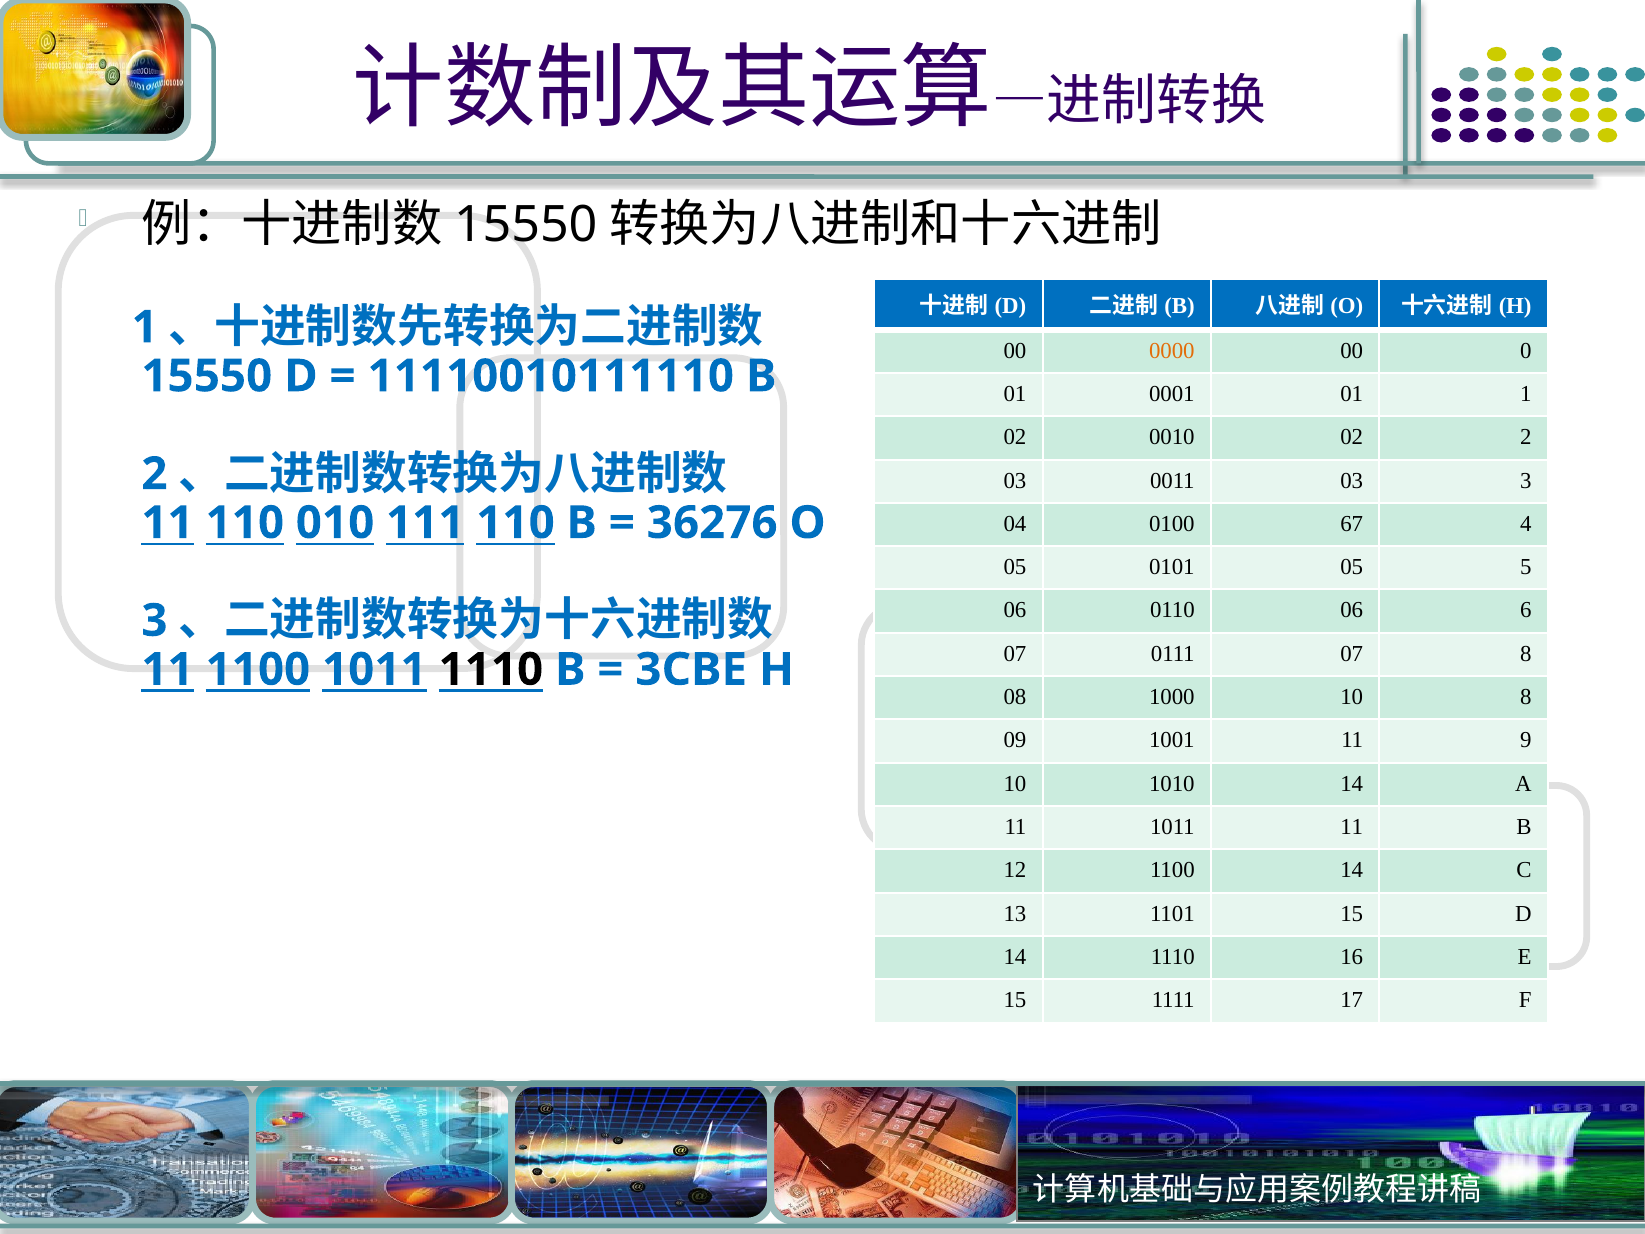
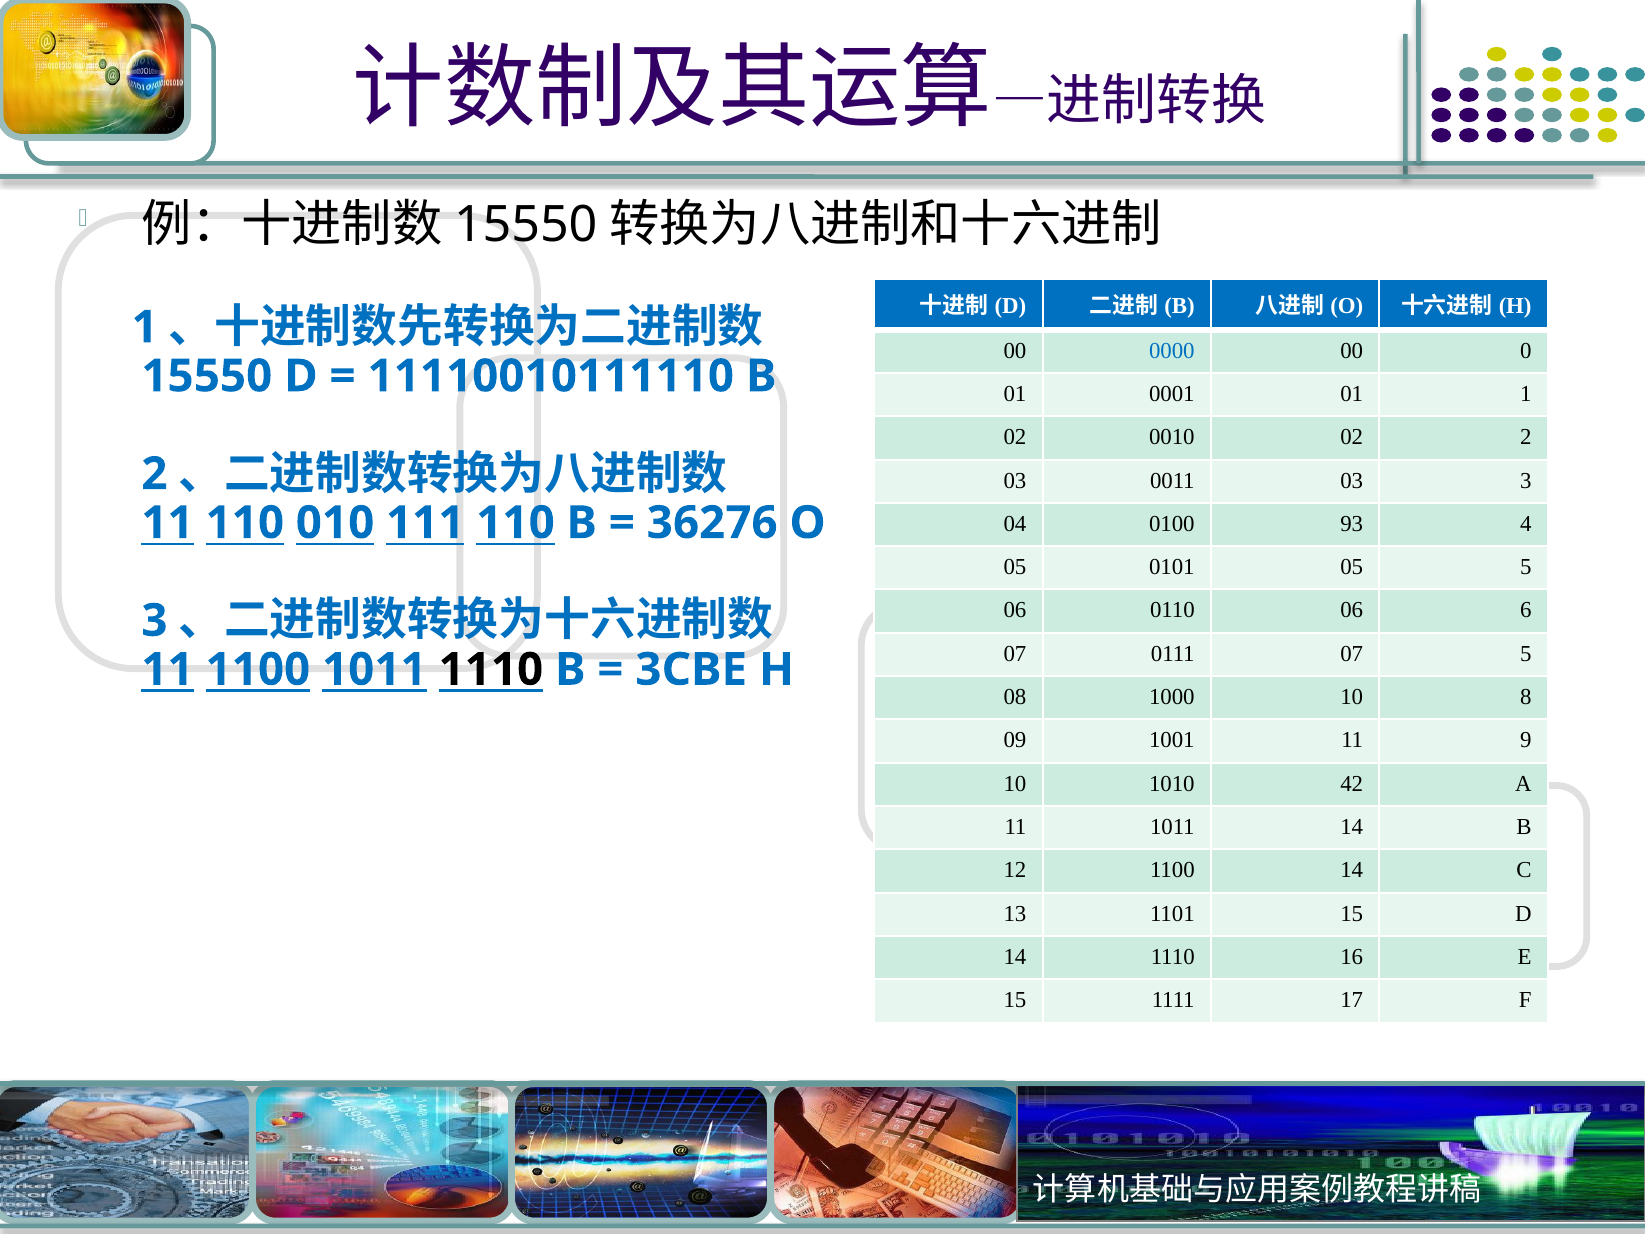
0000 colour: orange -> blue (1172, 350)
67: 67 -> 93 (1352, 524)
07 8: 8 -> 5 (1526, 654)
1010 14: 14 -> 42 (1352, 783)
1011 11: 11 -> 14 (1352, 827)
